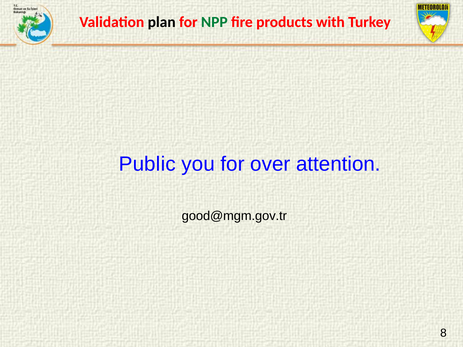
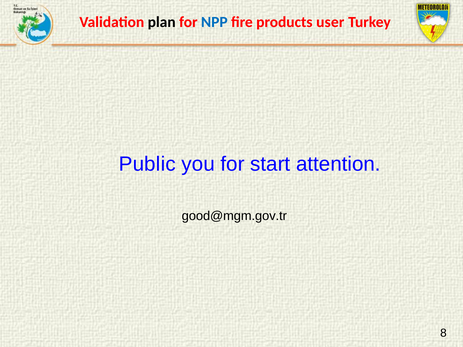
NPP colour: green -> blue (214, 22)
with: with -> user (330, 22)
over: over -> start (270, 164)
